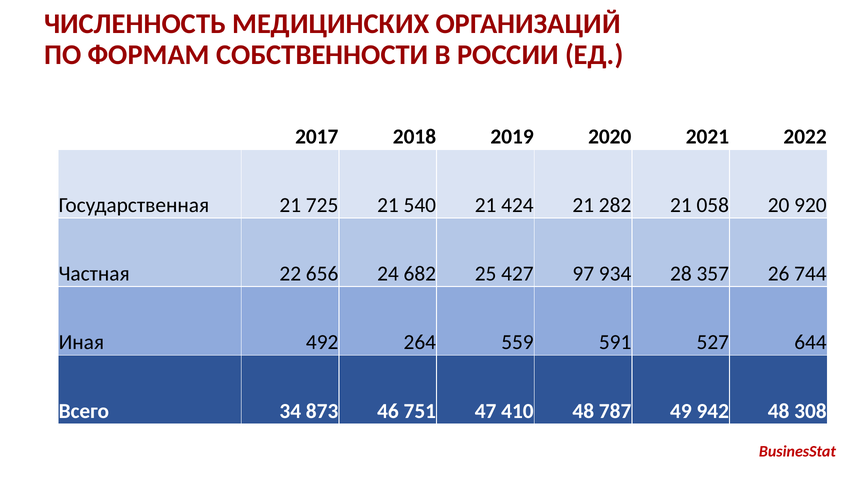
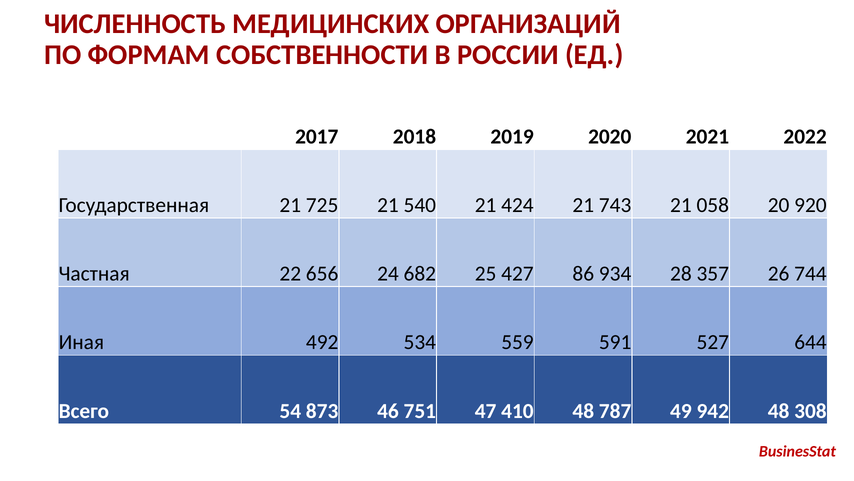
282: 282 -> 743 (615, 205)
97: 97 -> 86 (583, 273)
264: 264 -> 534 (420, 342)
34: 34 -> 54 (290, 410)
